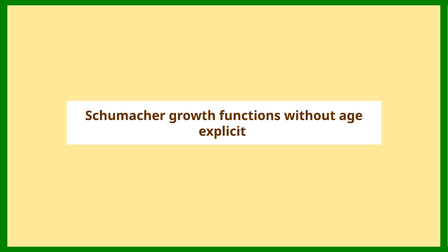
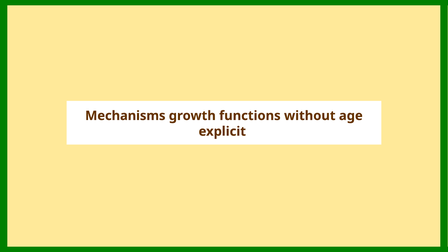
Schumacher: Schumacher -> Mechanisms (125, 116)
